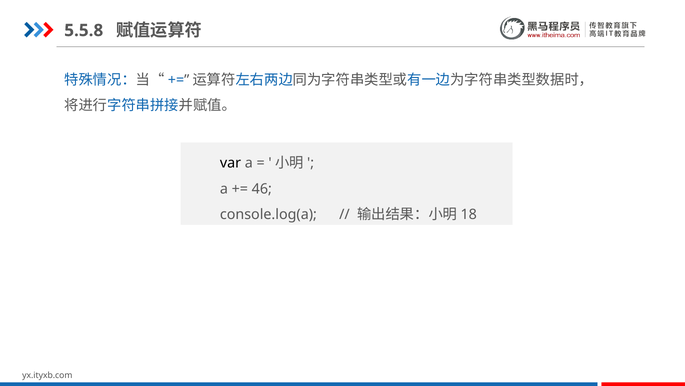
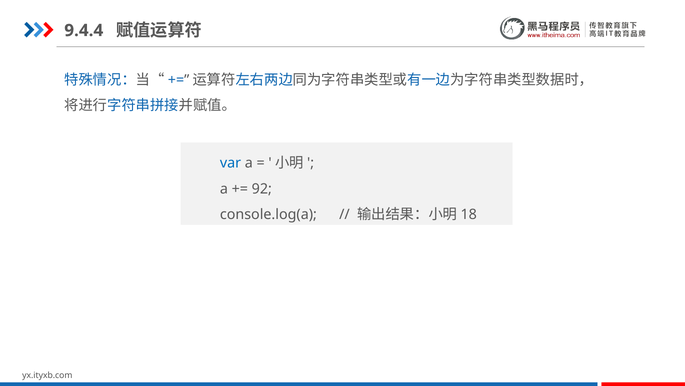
5.5.8: 5.5.8 -> 9.4.4 (84, 30)
var colour: black -> blue (231, 163)
46: 46 -> 92 (262, 189)
